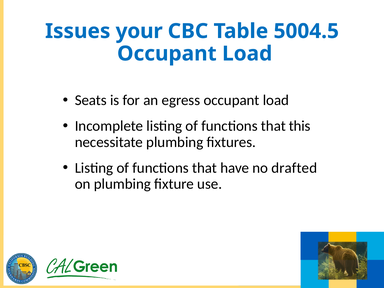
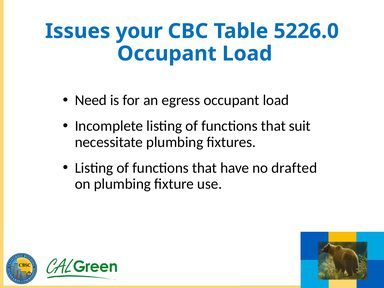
5004.5: 5004.5 -> 5226.0 (306, 31)
Seats: Seats -> Need (91, 100)
this: this -> suit (300, 126)
